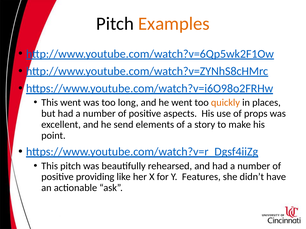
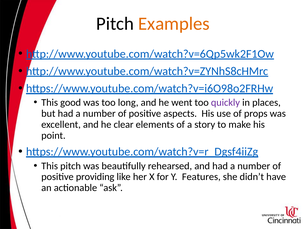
This went: went -> good (71, 103)
quickly colour: orange -> purple (225, 103)
send: send -> clear (124, 125)
